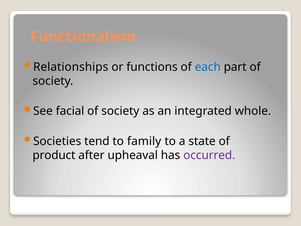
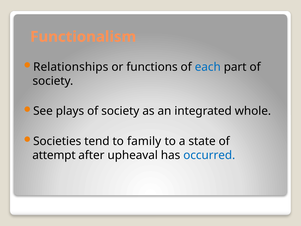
facial: facial -> plays (70, 111)
product: product -> attempt (54, 155)
occurred colour: purple -> blue (209, 155)
